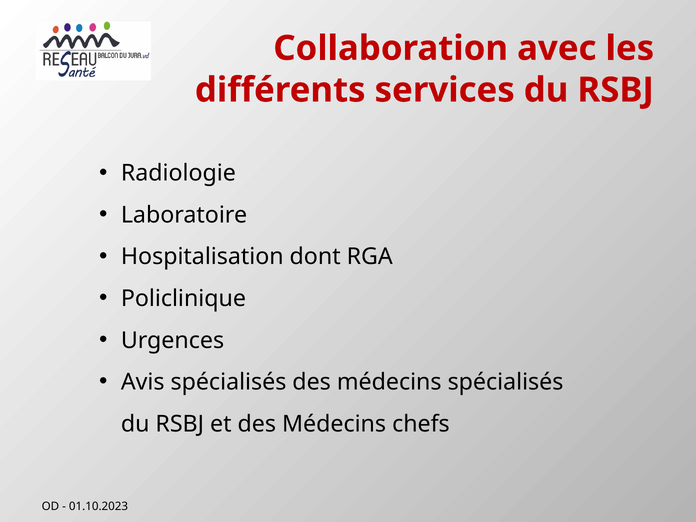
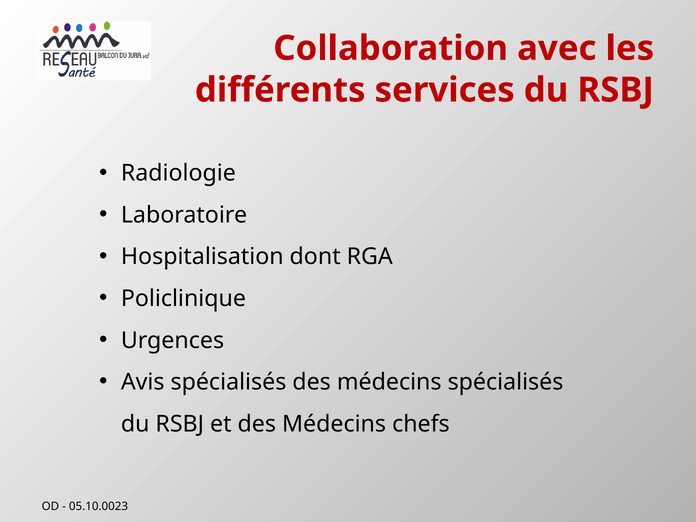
01.10.2023: 01.10.2023 -> 05.10.0023 (99, 507)
